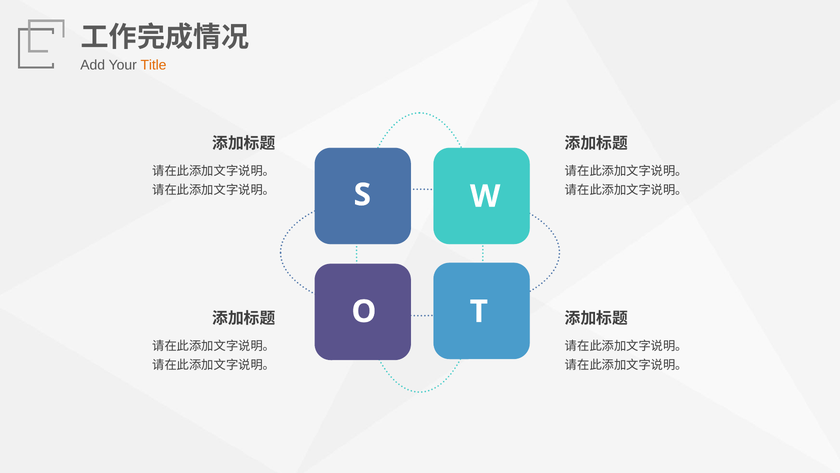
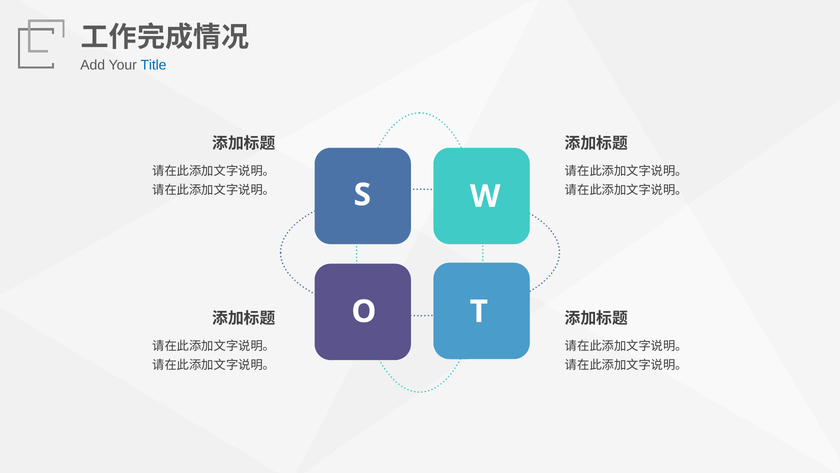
Title colour: orange -> blue (153, 65)
